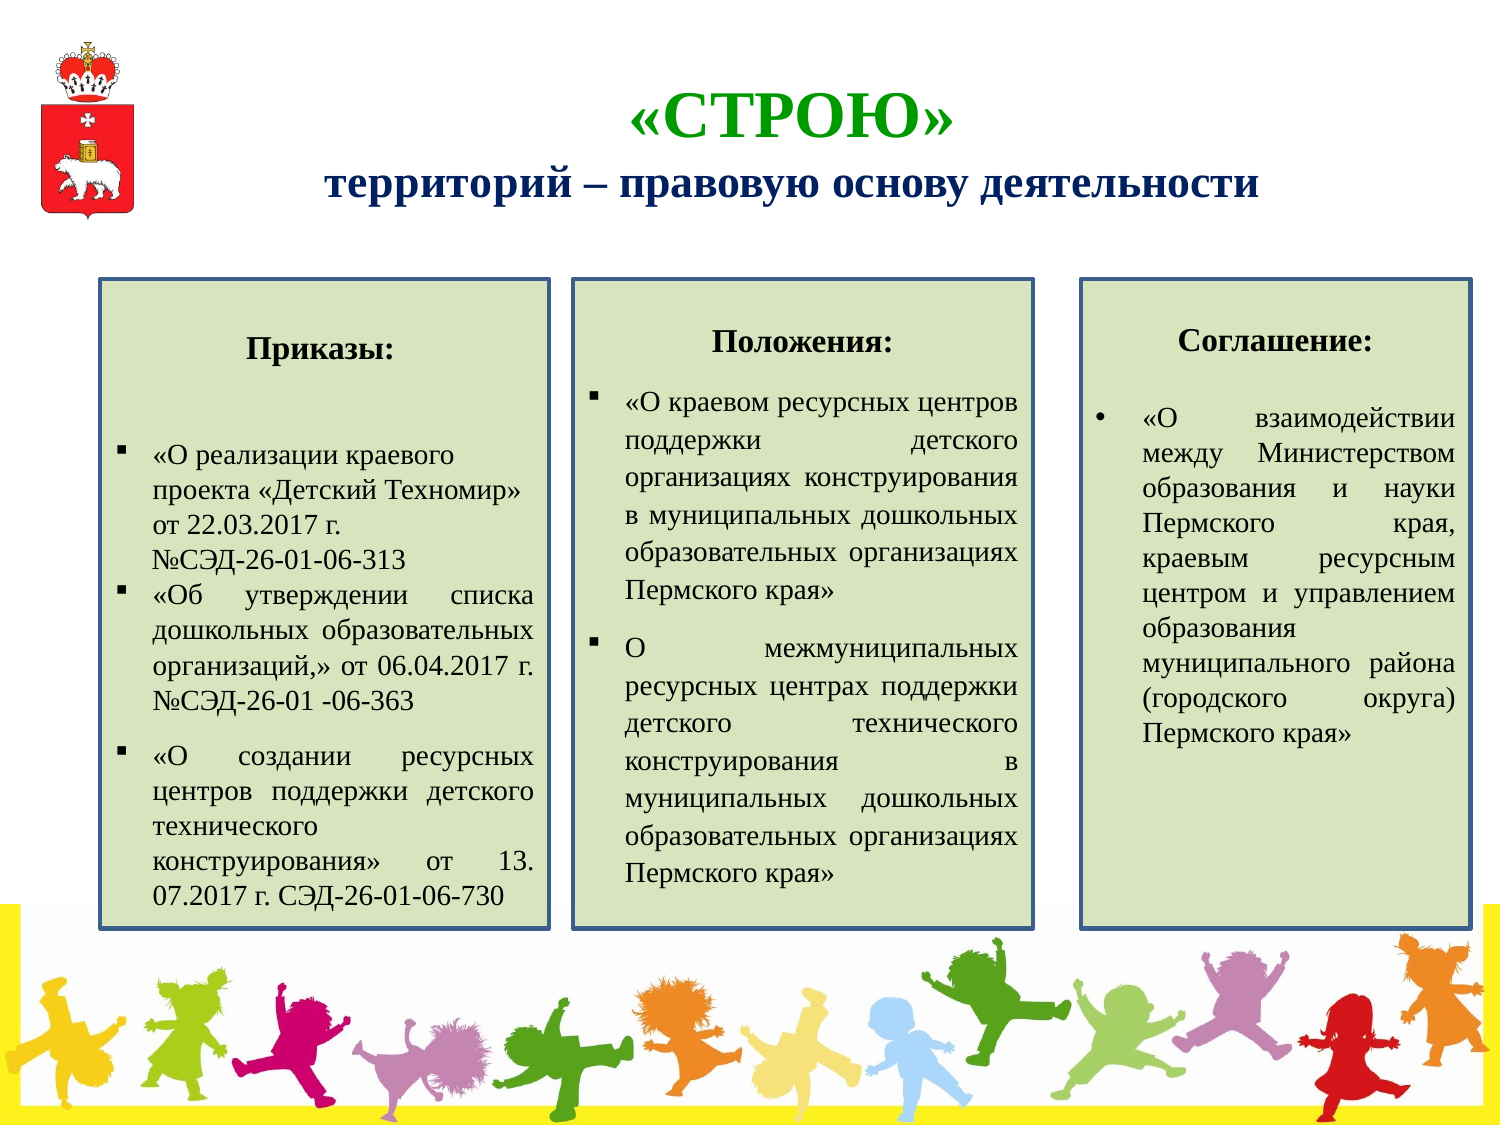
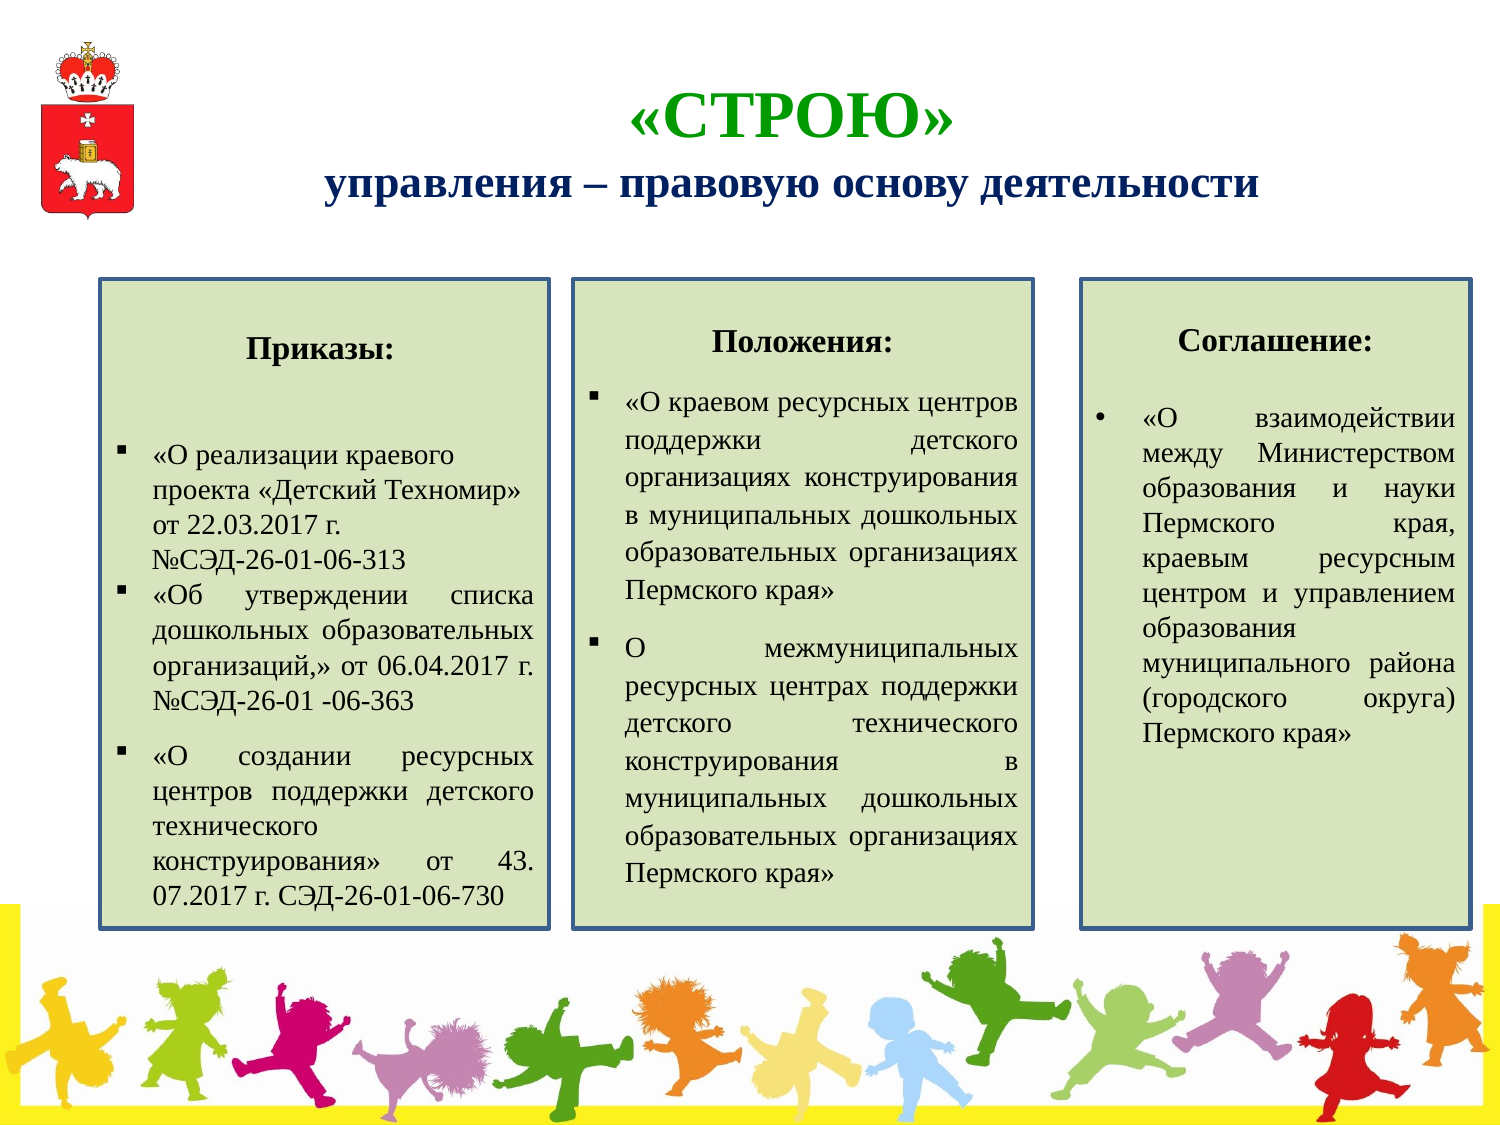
территорий: территорий -> управления (449, 182)
13: 13 -> 43 (516, 861)
